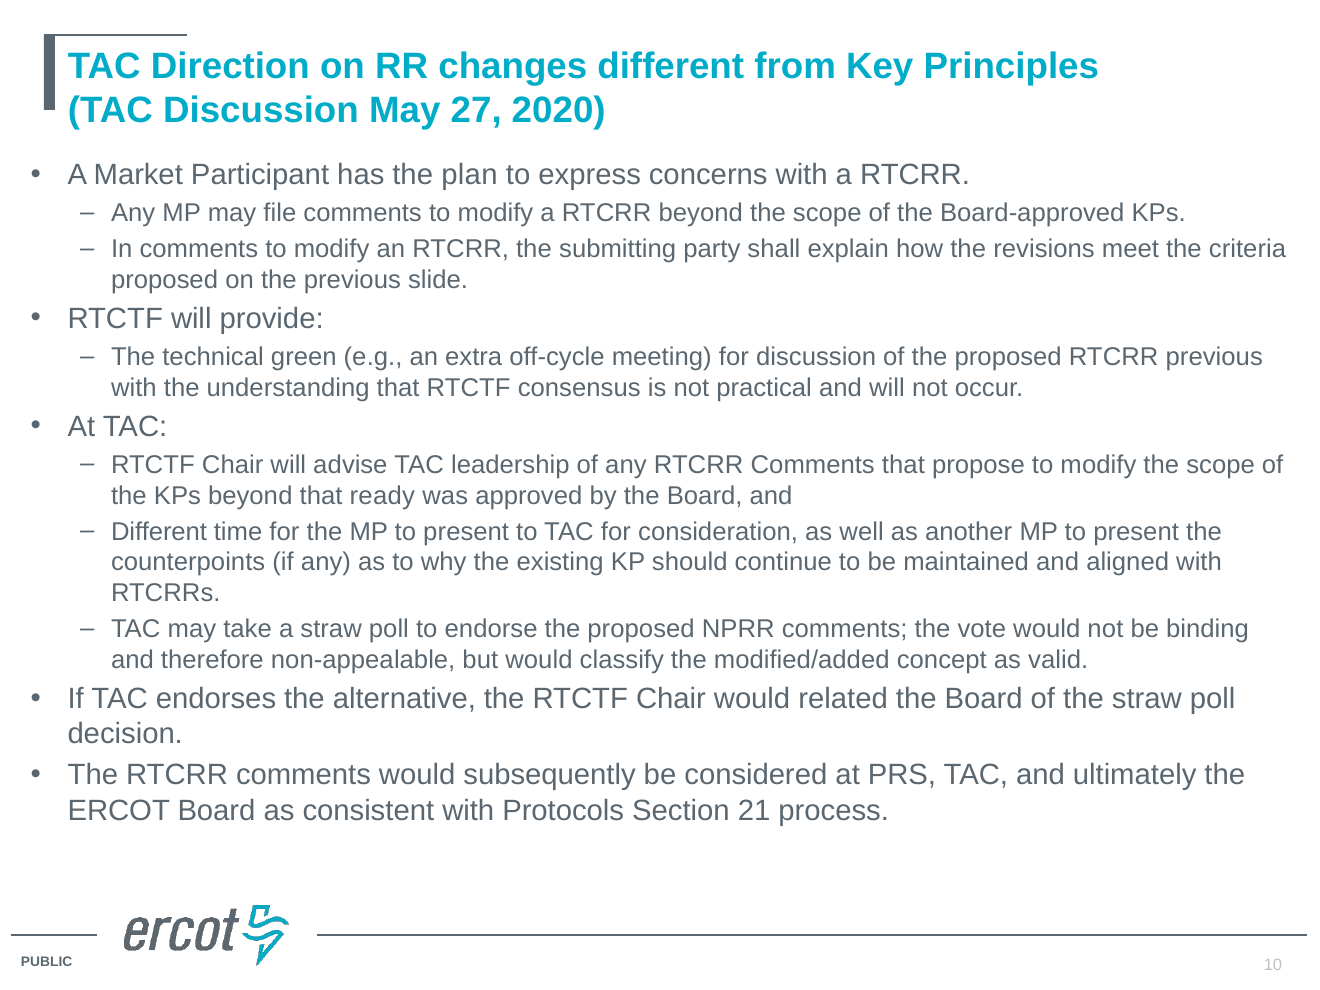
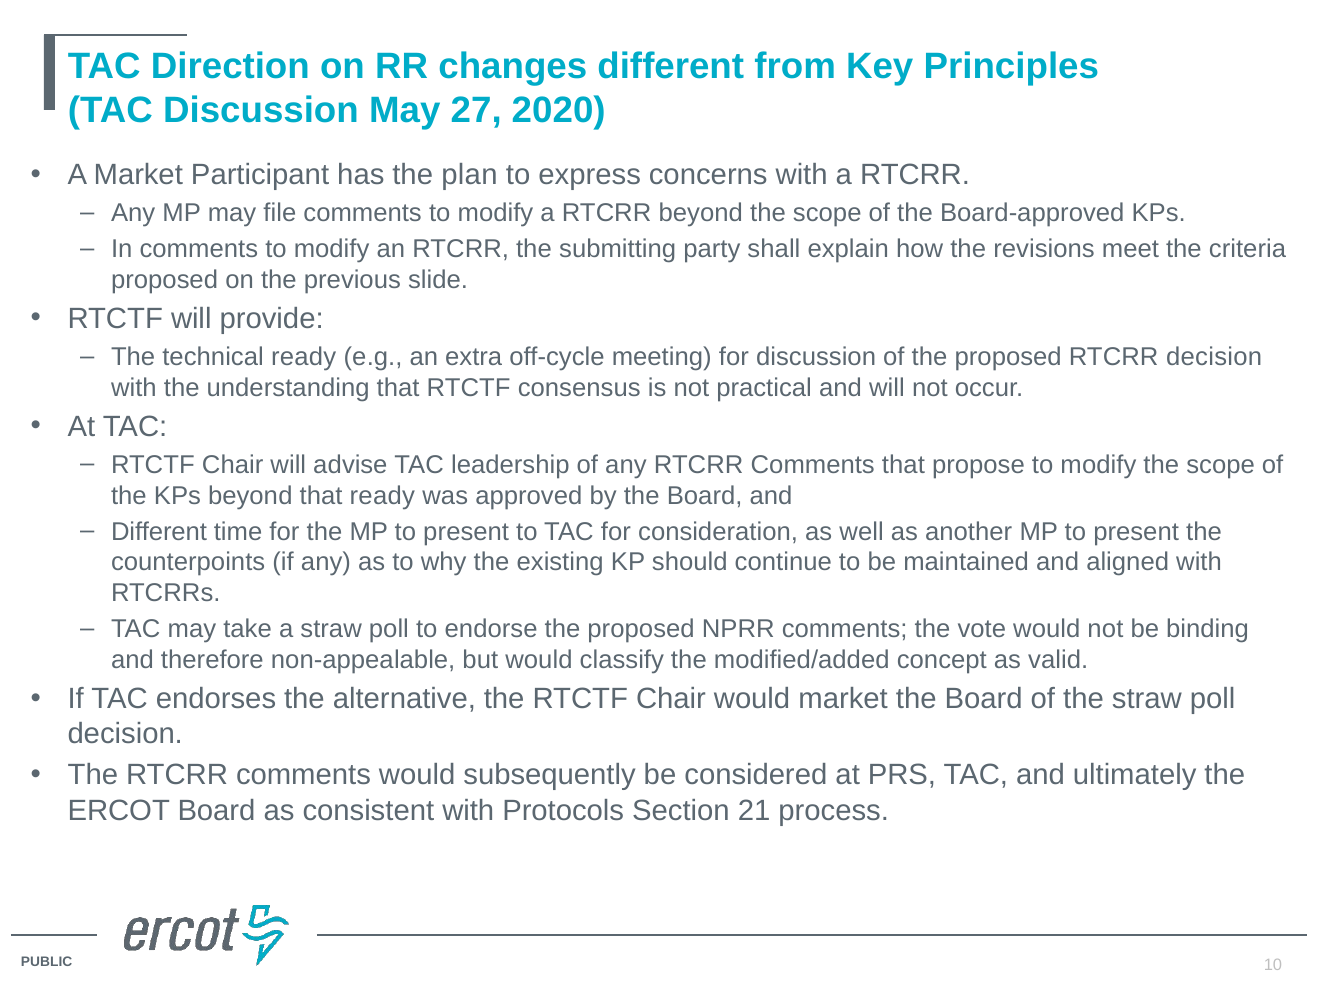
technical green: green -> ready (304, 357)
RTCRR previous: previous -> decision (1214, 357)
would related: related -> market (843, 699)
